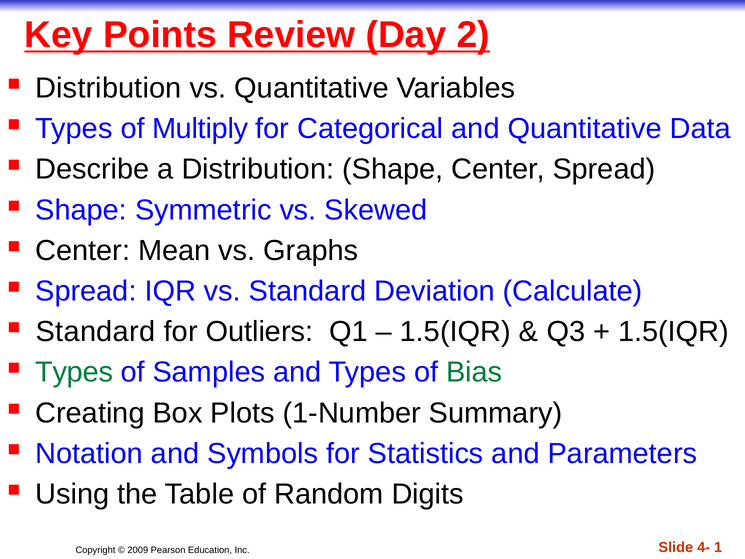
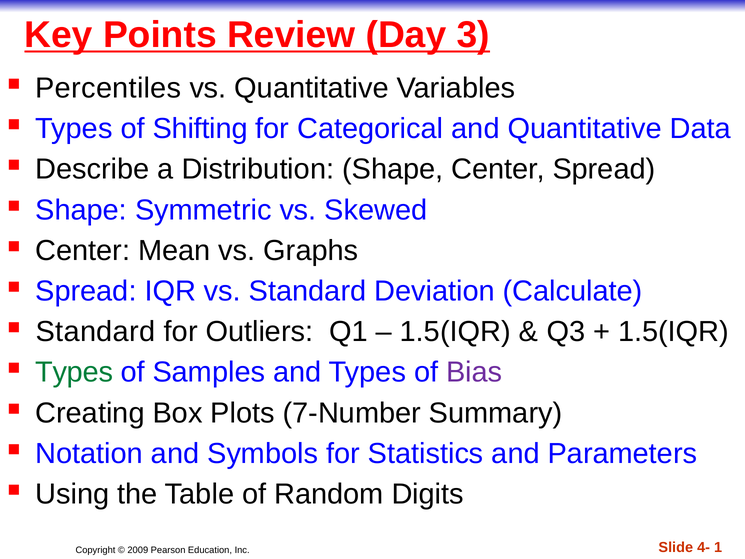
2: 2 -> 3 (473, 35)
Distribution: Distribution -> Percentiles (108, 88)
Multiply: Multiply -> Shifting (200, 129)
Bias colour: green -> purple (474, 372)
1-Number: 1-Number -> 7-Number (352, 413)
